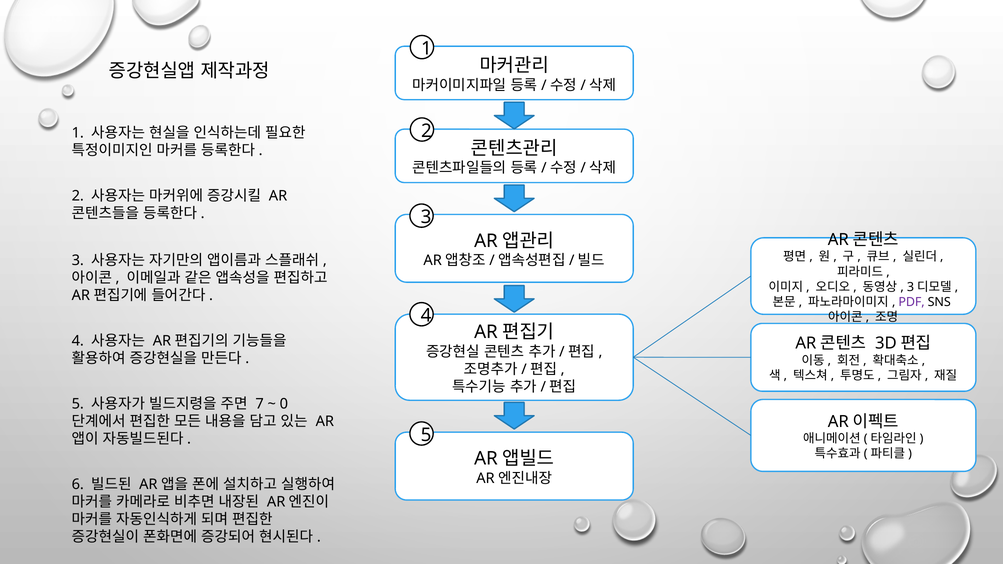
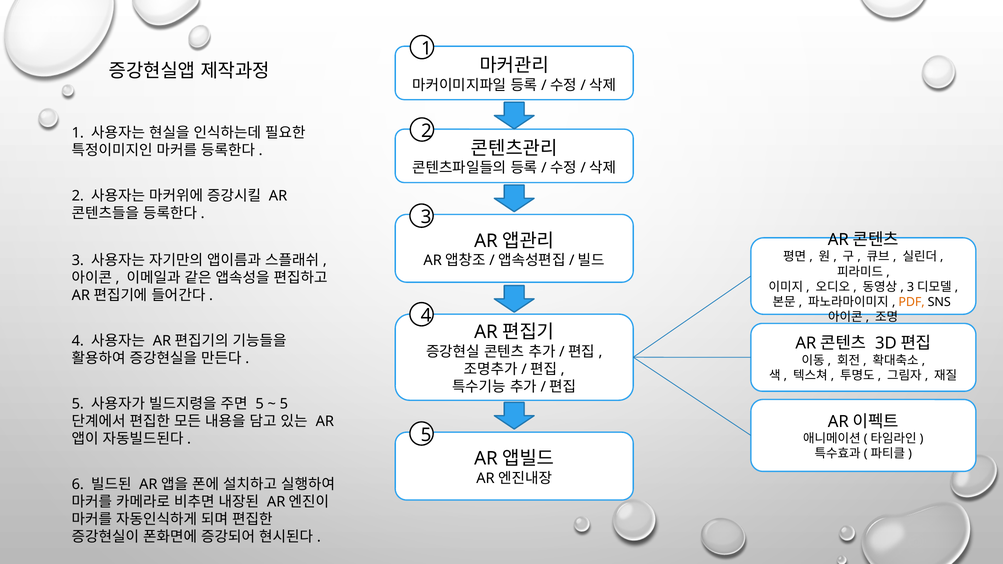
PDF colour: purple -> orange (912, 302)
7: 7 -> 5 (260, 404)
0: 0 -> 5 (284, 404)
